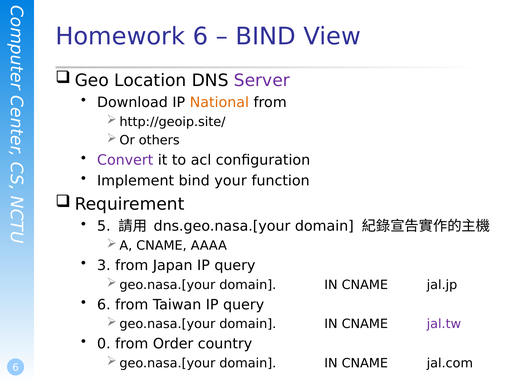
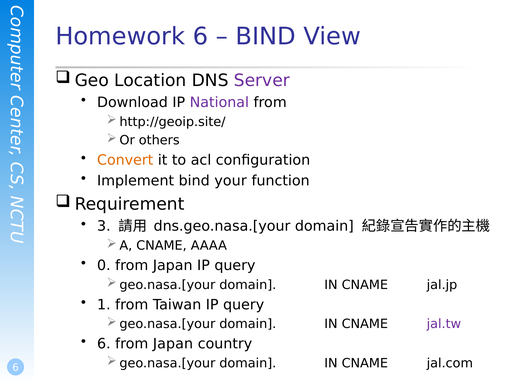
National colour: orange -> purple (219, 103)
Convert colour: purple -> orange (125, 160)
5: 5 -> 3 (104, 226)
3: 3 -> 0 (104, 265)
6: 6 -> 1 (104, 305)
0: 0 -> 6 (104, 344)
Order: Order -> Japan (173, 344)
